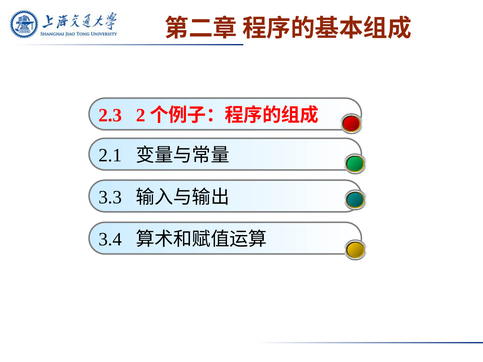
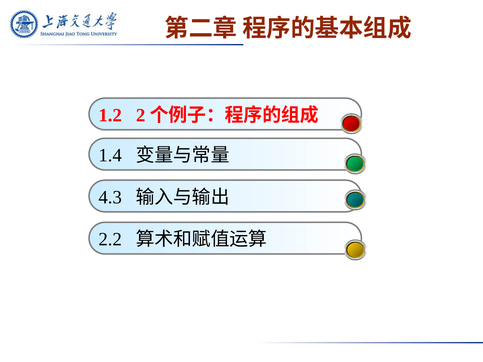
2.3: 2.3 -> 1.2 (110, 115)
2.1: 2.1 -> 1.4 (110, 156)
3.3: 3.3 -> 4.3 (110, 197)
3.4: 3.4 -> 2.2 (110, 240)
